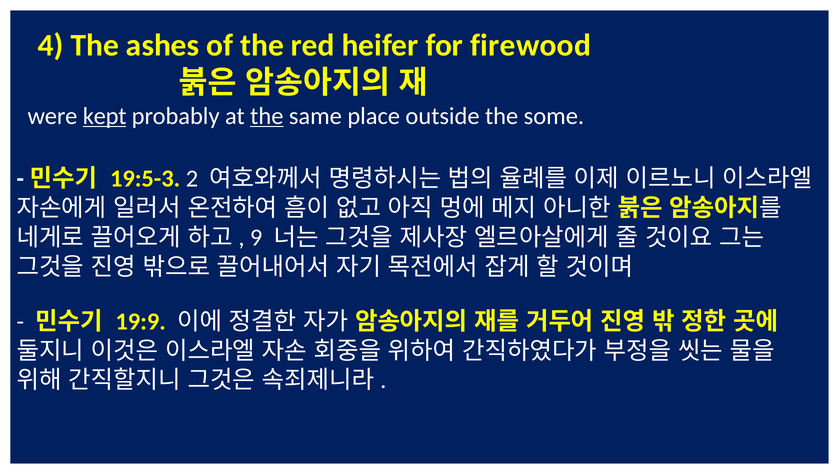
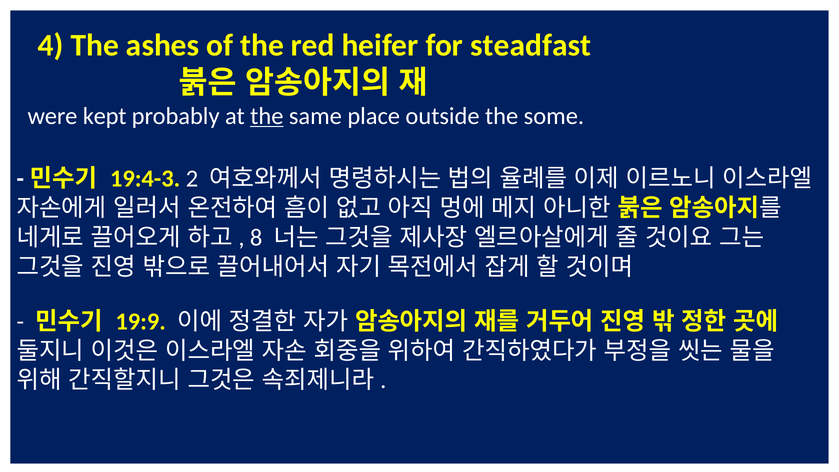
firewood: firewood -> steadfast (531, 45)
kept underline: present -> none (105, 116)
19:5-3: 19:5-3 -> 19:4-3 (145, 179)
9: 9 -> 8 (256, 238)
